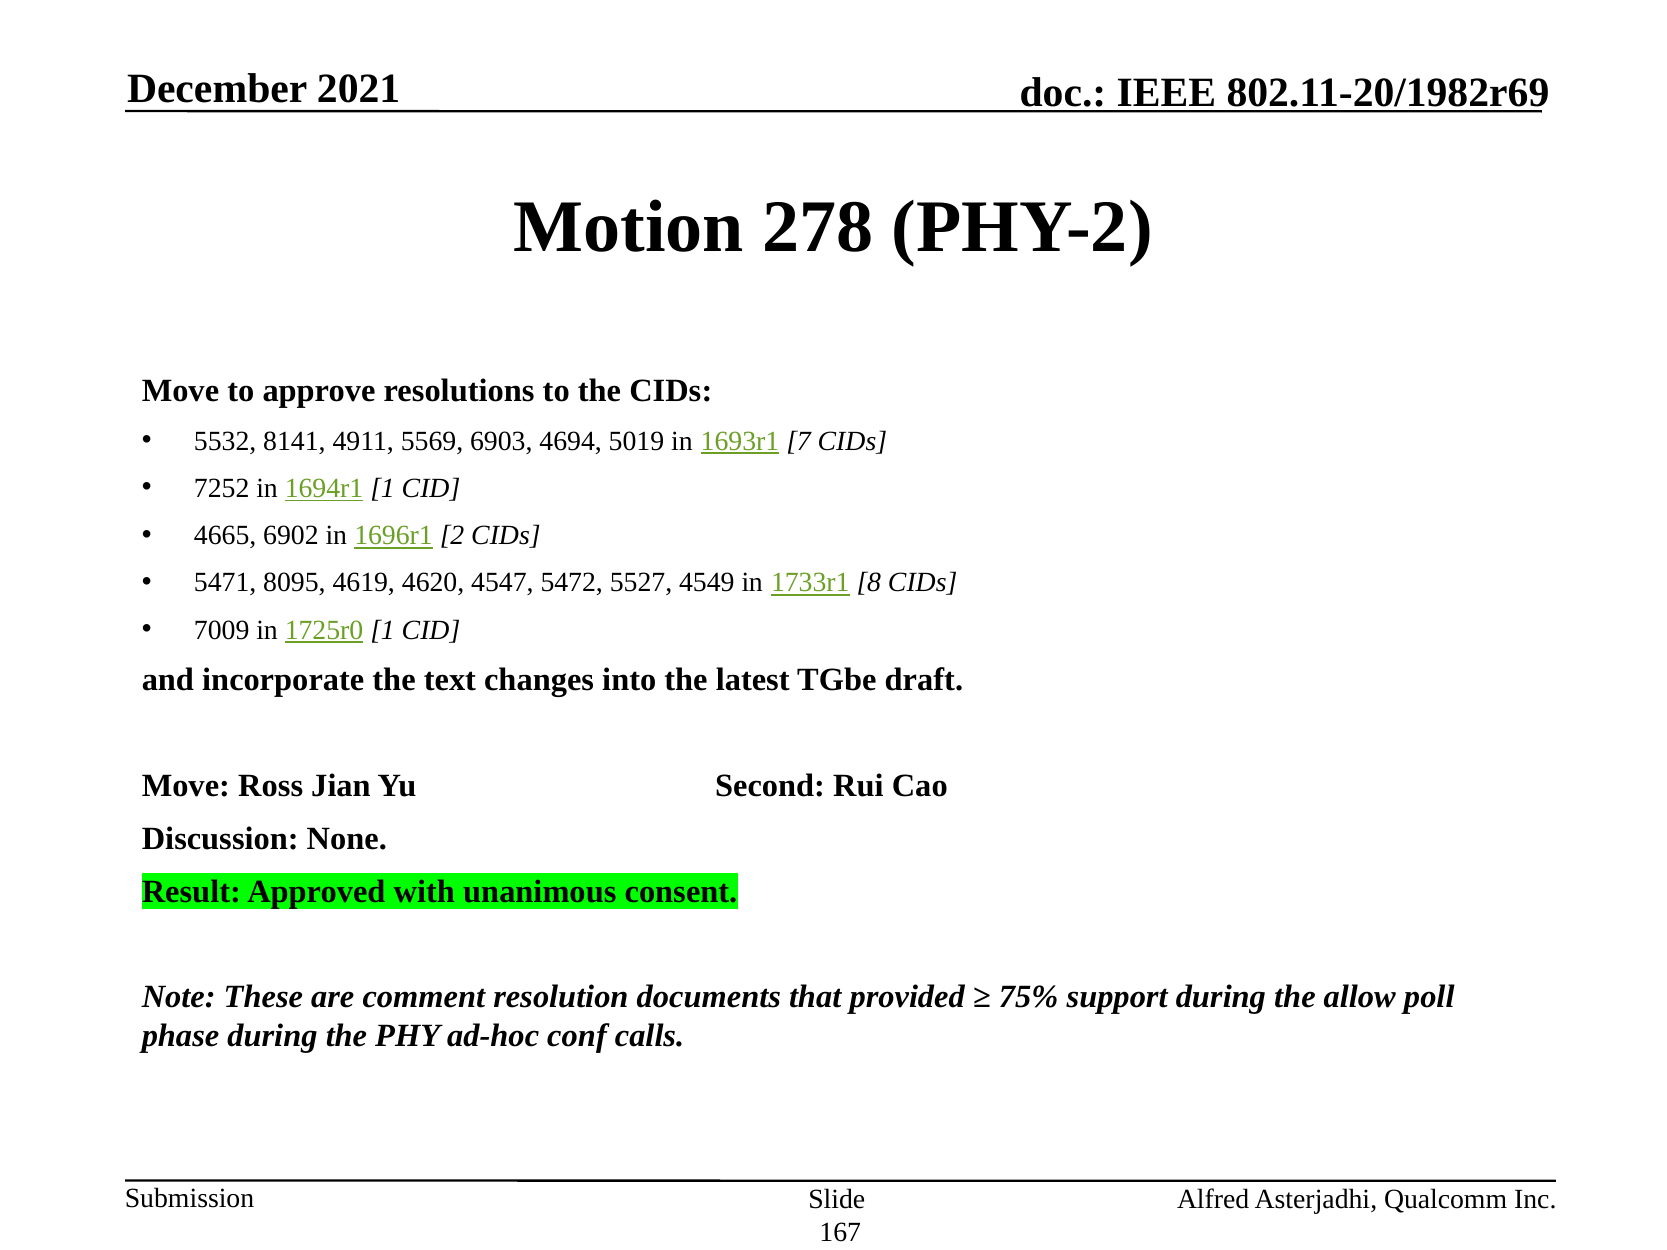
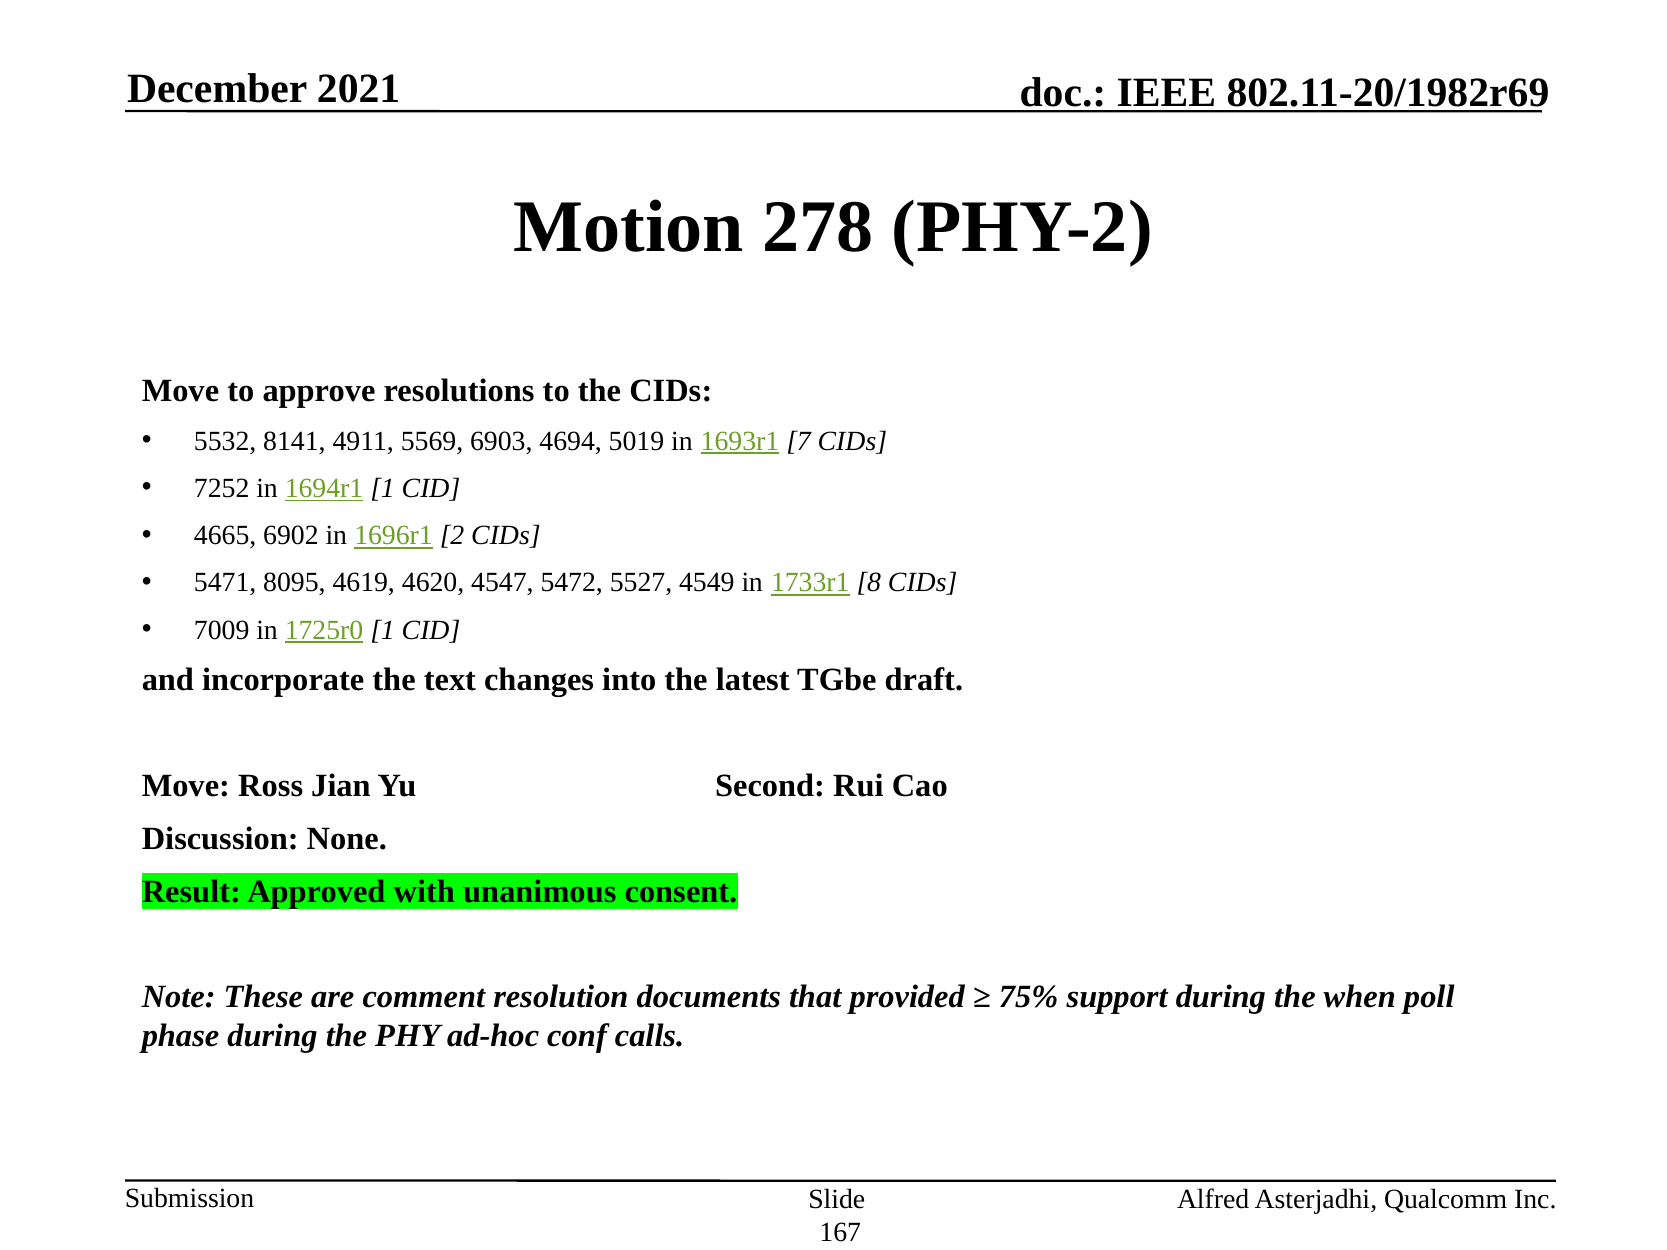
allow: allow -> when (1360, 997)
